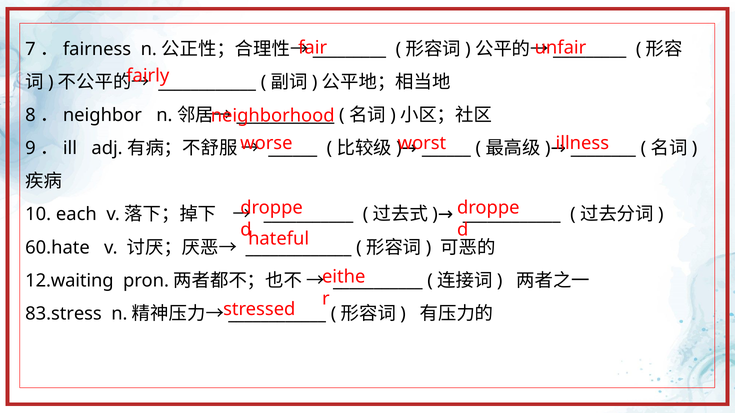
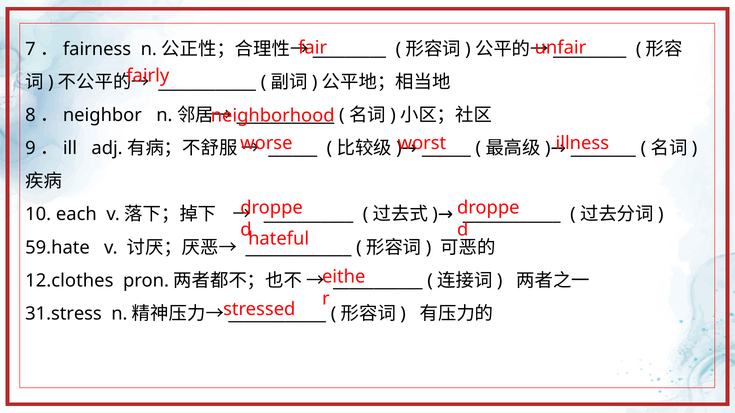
60.hate: 60.hate -> 59.hate (58, 248)
12.waiting: 12.waiting -> 12.clothes (69, 281)
83.stress: 83.stress -> 31.stress (64, 314)
